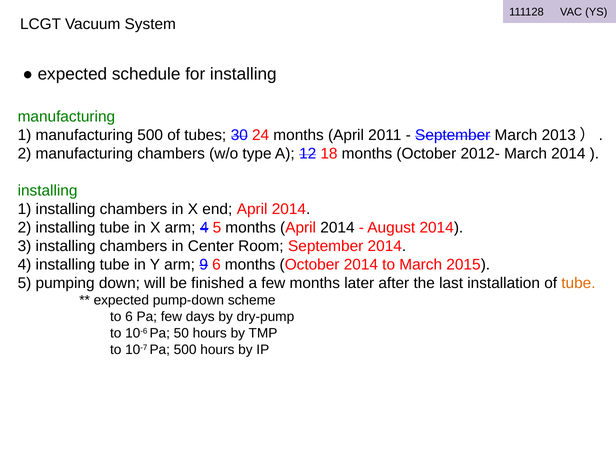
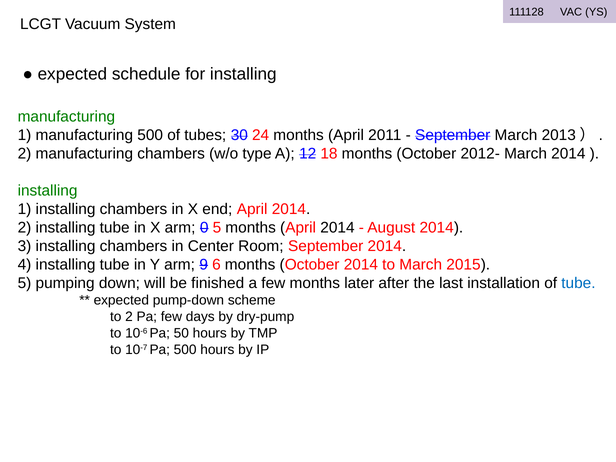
arm 4: 4 -> 0 (204, 228)
tube colour: orange -> blue (578, 283)
to 6: 6 -> 2 (129, 317)
